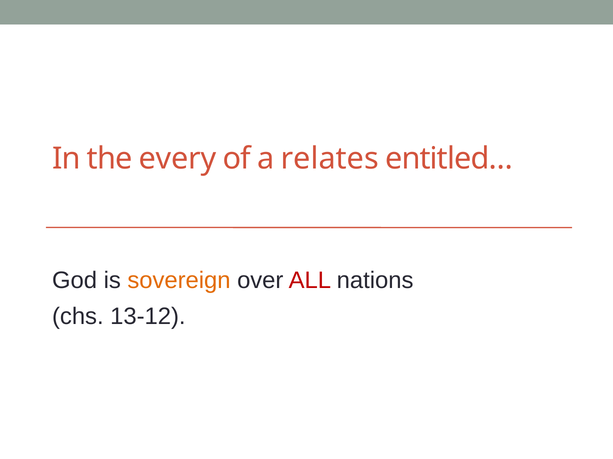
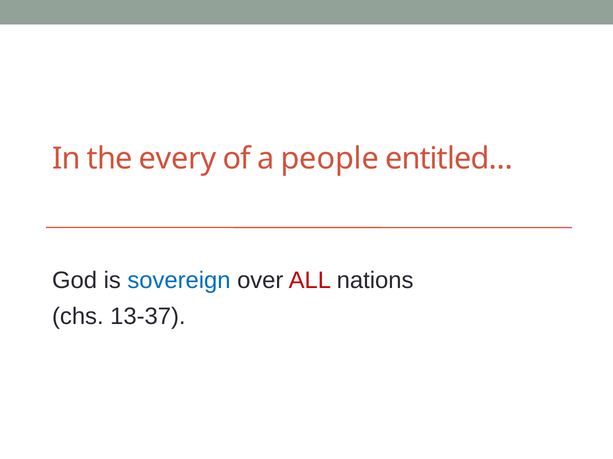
relates: relates -> people (330, 159)
sovereign colour: orange -> blue (179, 281)
13-12: 13-12 -> 13-37 (148, 317)
